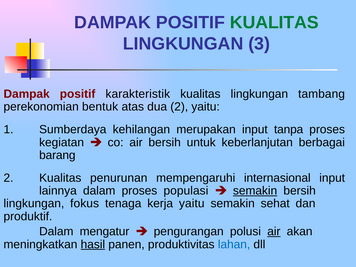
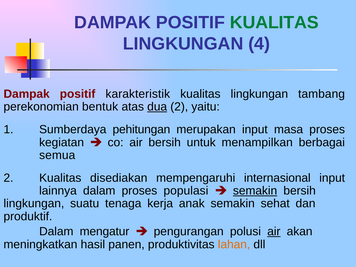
3: 3 -> 4 (259, 44)
dua underline: none -> present (157, 107)
kehilangan: kehilangan -> pehitungan (141, 130)
tanpa: tanpa -> masa (289, 130)
keberlanjutan: keberlanjutan -> menampilkan (257, 142)
barang: barang -> semua (57, 155)
penurunan: penurunan -> disediakan (119, 178)
fokus: fokus -> suatu (85, 204)
kerja yaitu: yaitu -> anak (192, 204)
hasil underline: present -> none (93, 244)
lahan colour: blue -> orange (234, 244)
